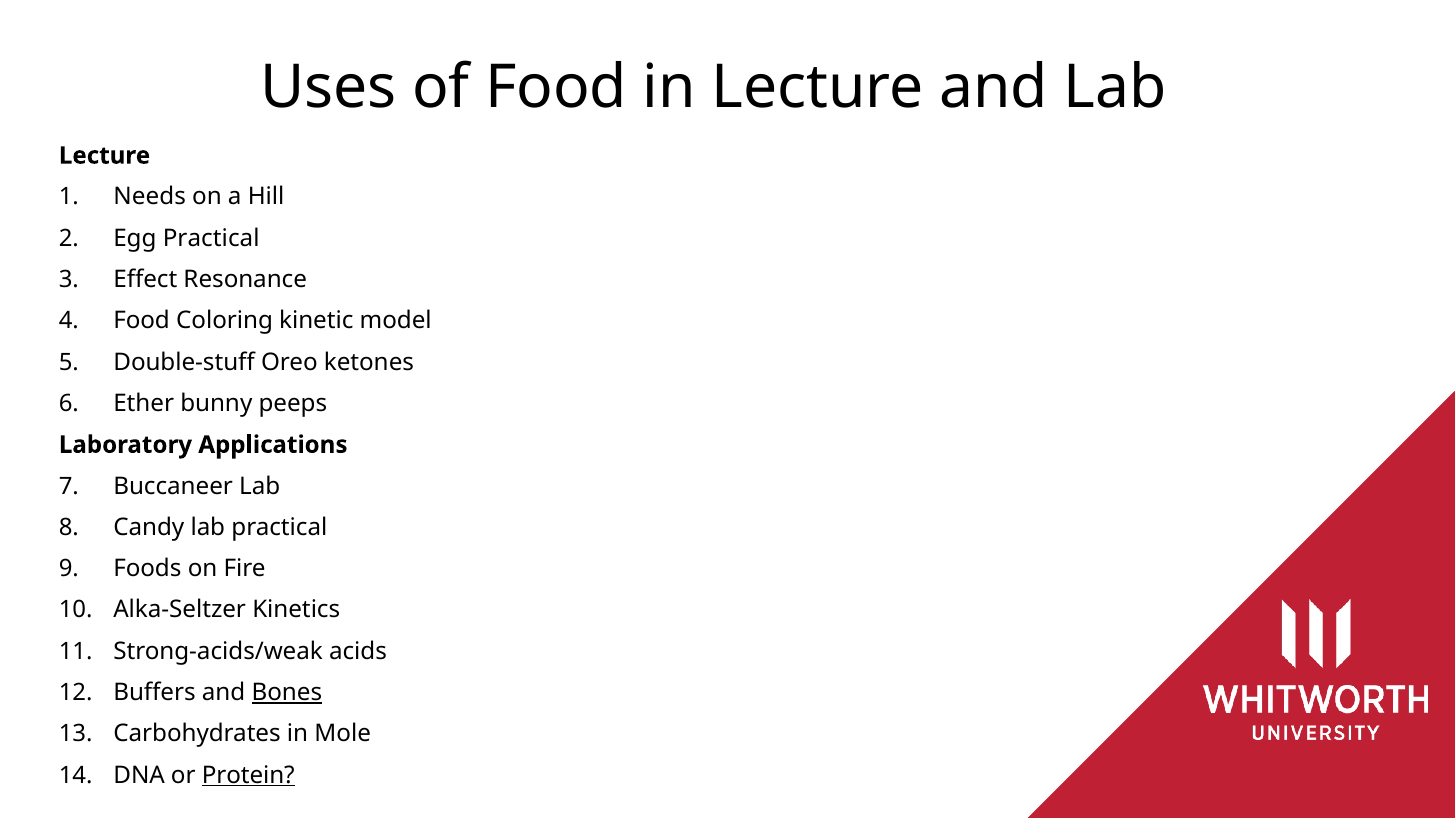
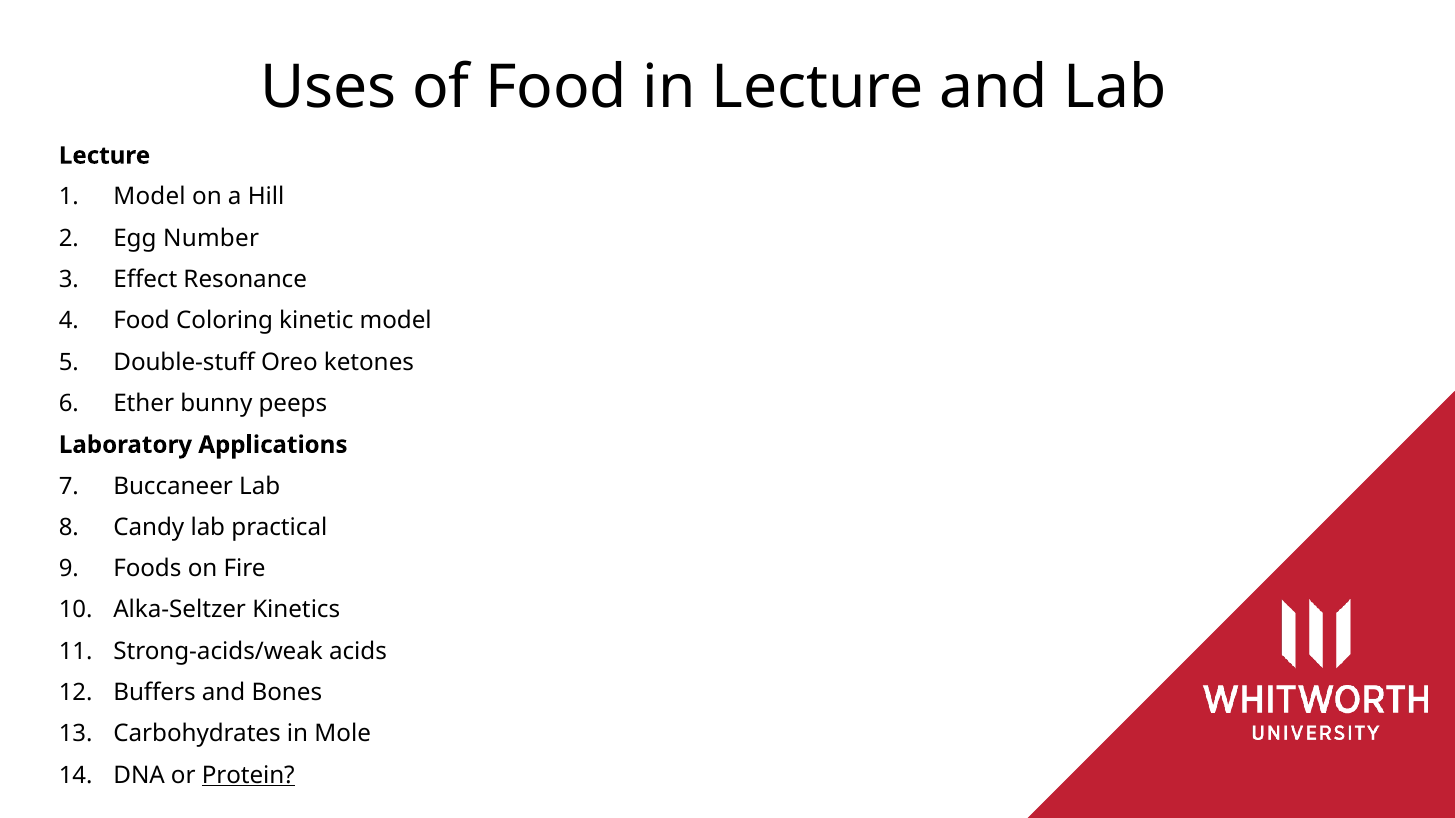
Needs: Needs -> Model (150, 197)
Egg Practical: Practical -> Number (211, 238)
Bones underline: present -> none (287, 693)
